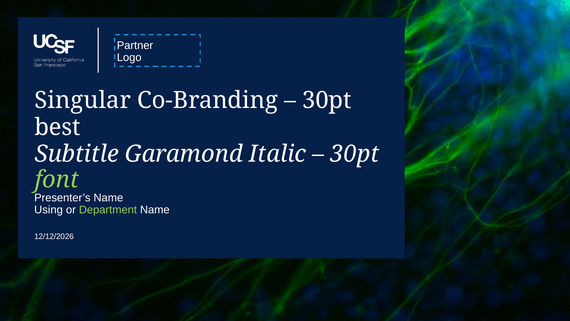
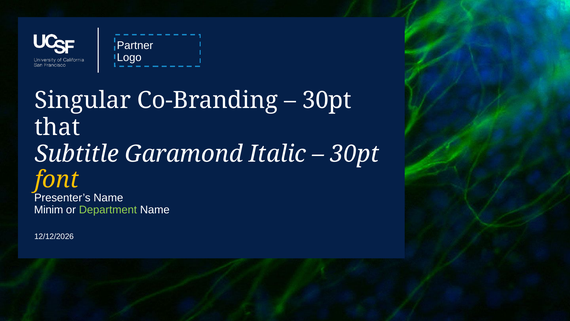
best: best -> that (57, 127)
font colour: light green -> yellow (57, 179)
Using: Using -> Minim (49, 209)
